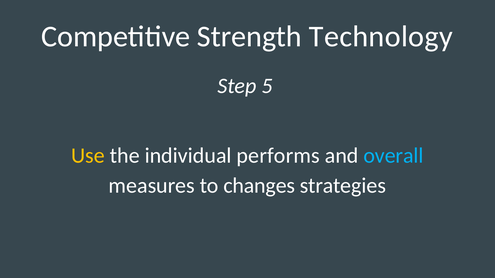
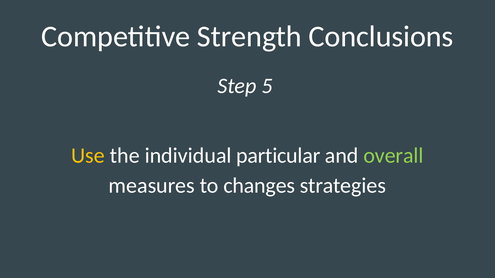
Technology: Technology -> Conclusions (381, 36)
performs: performs -> particular (278, 156)
overall colour: light blue -> light green (394, 156)
